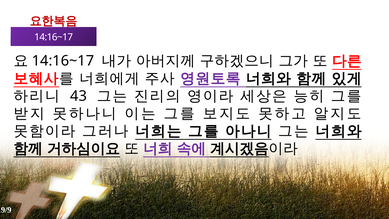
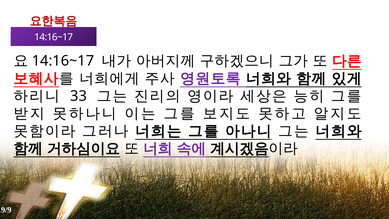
43: 43 -> 33 (79, 96)
